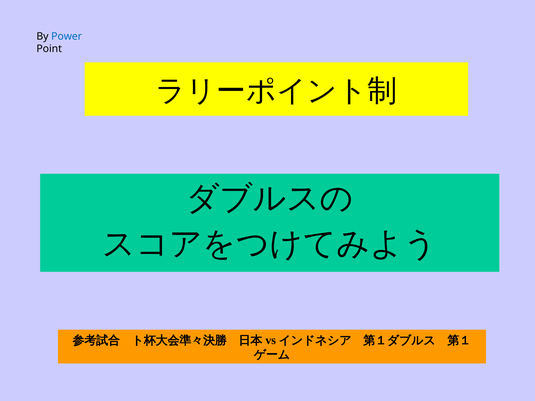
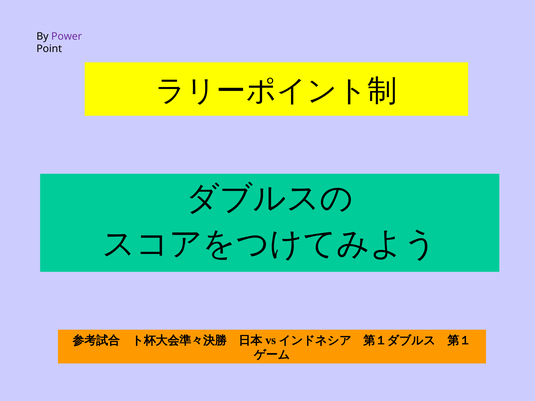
Power colour: blue -> purple (67, 36)
